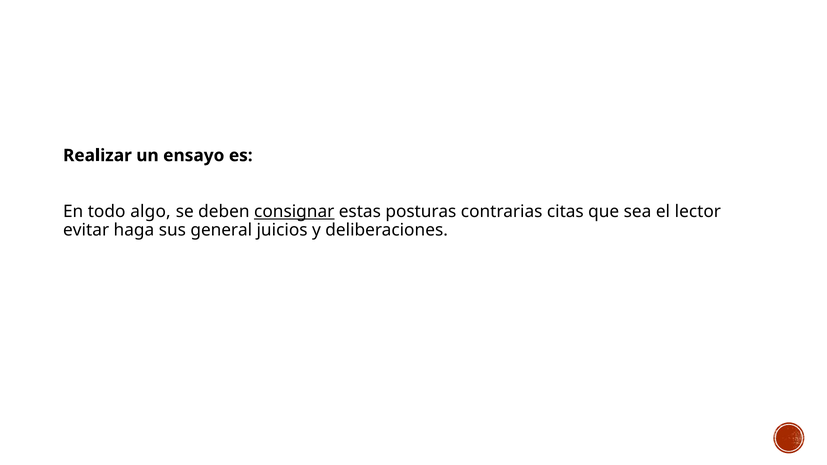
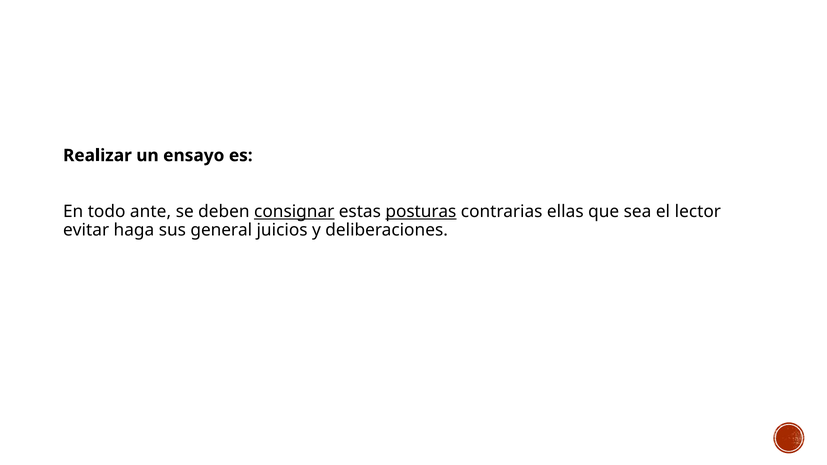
algo: algo -> ante (151, 211)
posturas underline: none -> present (421, 211)
citas: citas -> ellas (565, 211)
